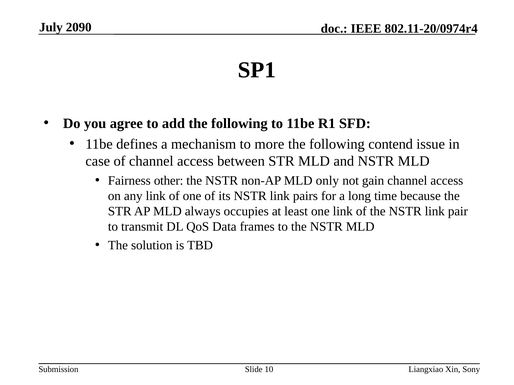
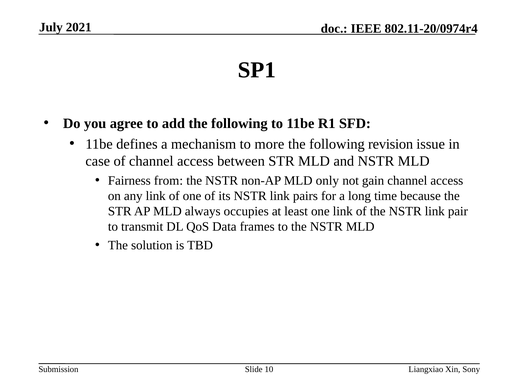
2090: 2090 -> 2021 (79, 27)
contend: contend -> revision (391, 144)
other: other -> from (168, 181)
